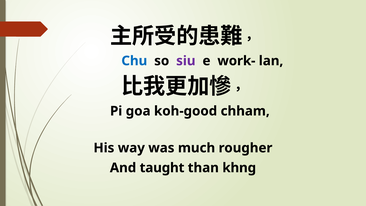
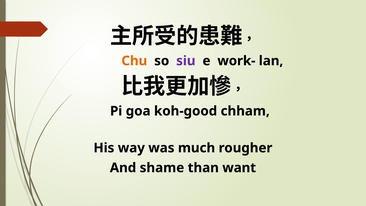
Chu colour: blue -> orange (134, 61)
taught: taught -> shame (162, 168)
khng: khng -> want (239, 168)
